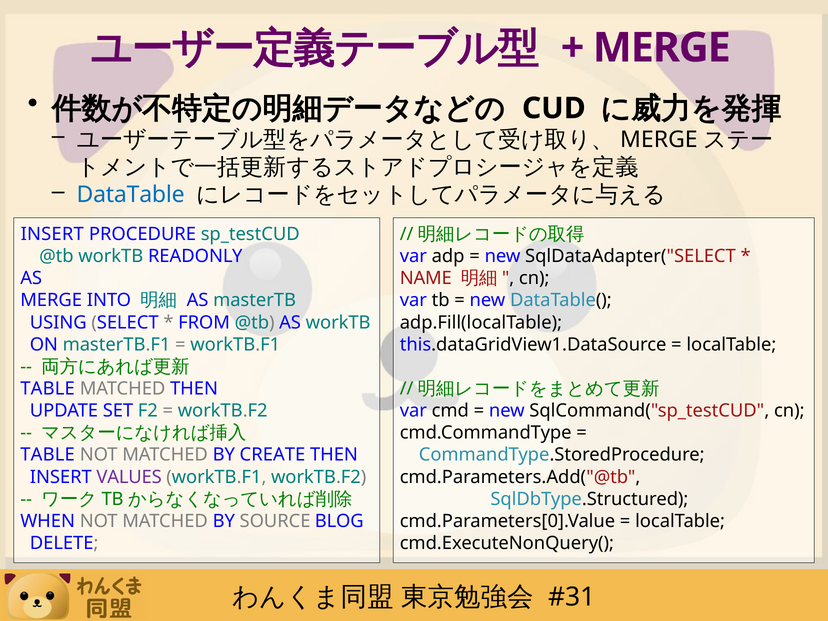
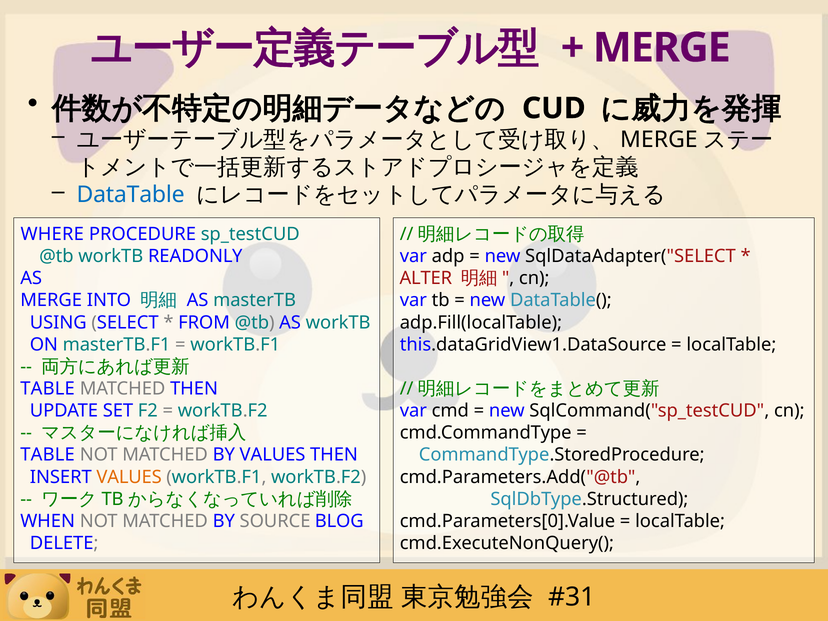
INSERT: INSERT -> WHERE (52, 234)
NAME: NAME -> ALTER (426, 278)
BY CREATE: CREATE -> VALUES (273, 455)
VALUES colour: purple -> orange (129, 477)
